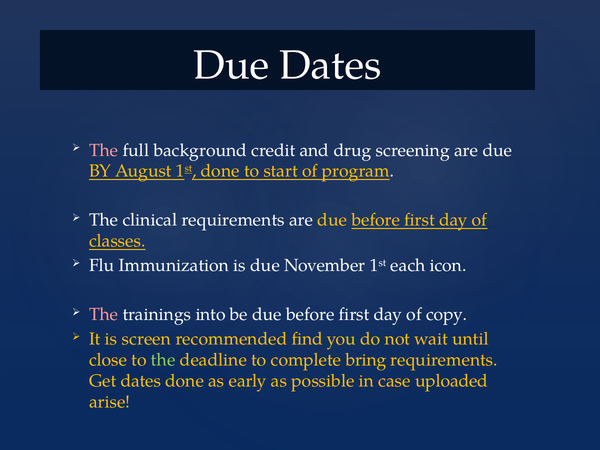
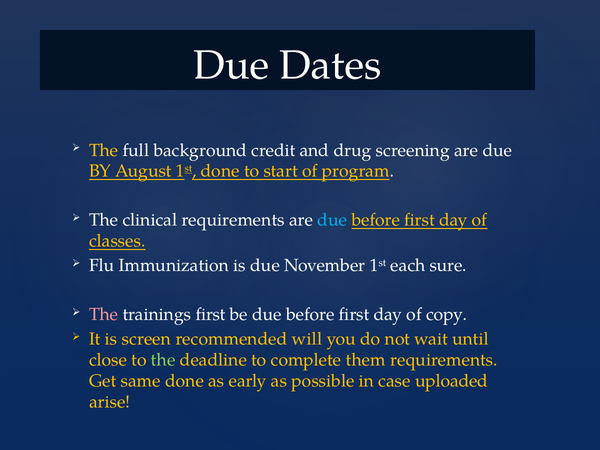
The colour: pink -> yellow (104, 150)
due colour: yellow -> light blue (332, 220)
icon: icon -> sure (448, 266)
trainings into: into -> first (211, 315)
find: find -> will (307, 339)
bring: bring -> them (366, 360)
Get dates: dates -> same (141, 381)
